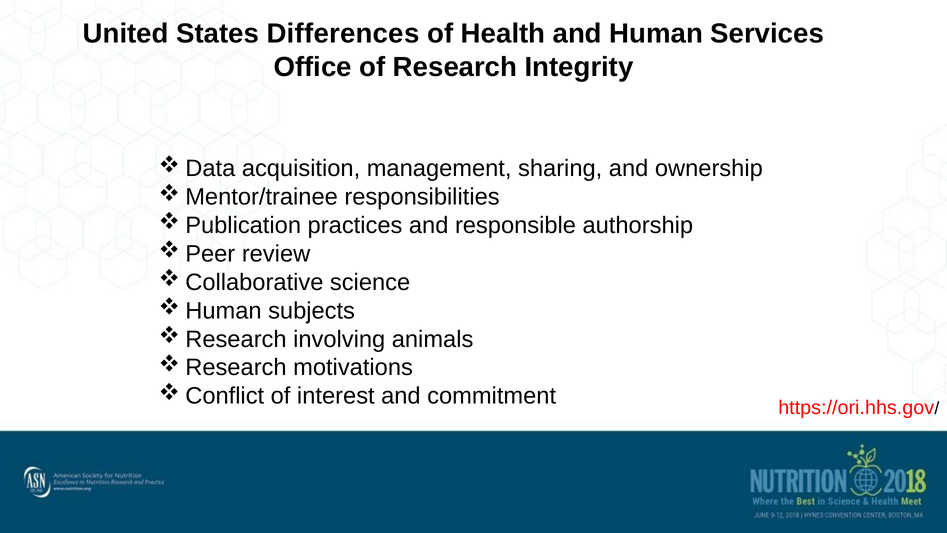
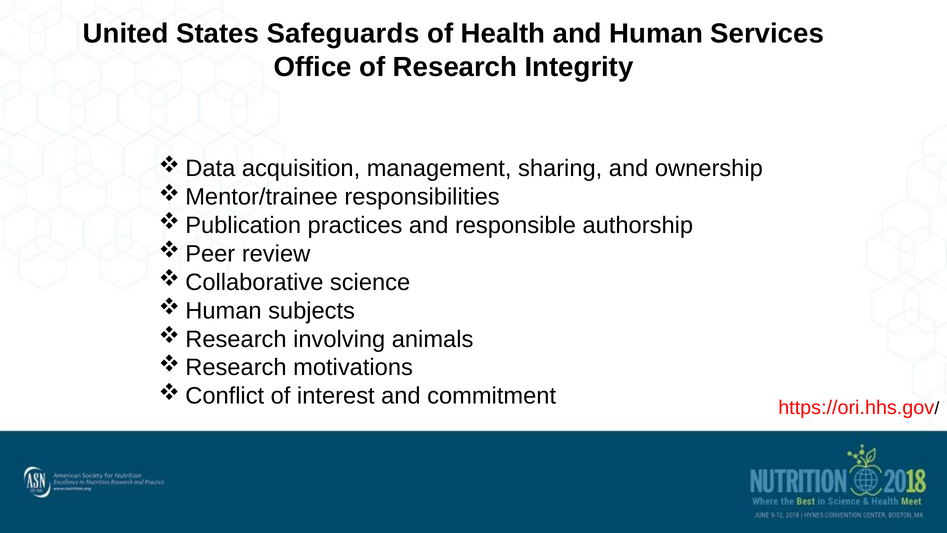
Differences: Differences -> Safeguards (343, 34)
